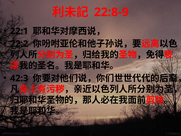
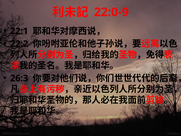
22:8-9: 22:8-9 -> 22:0-9 (111, 12)
42:3: 42:3 -> 26:3 (19, 78)
